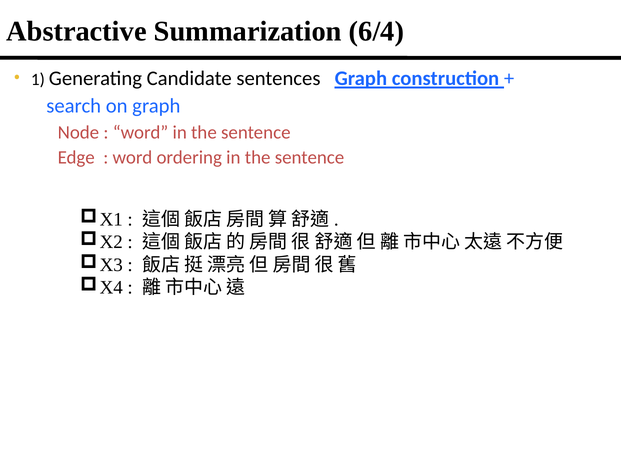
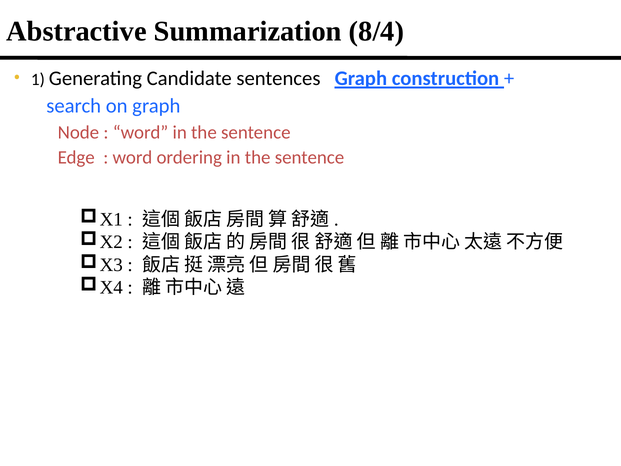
6/4: 6/4 -> 8/4 (376, 32)
